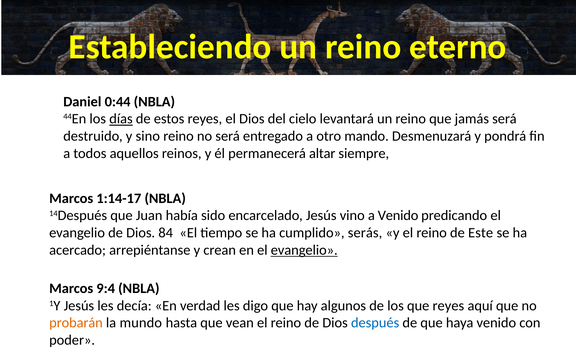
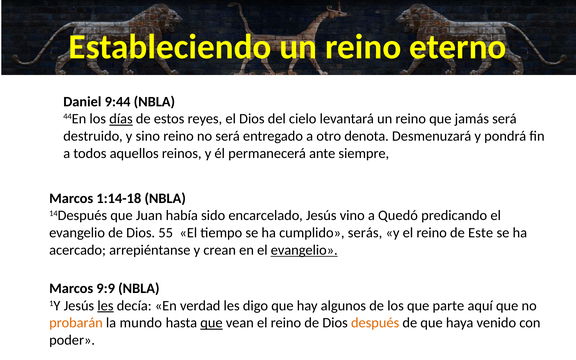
0:44: 0:44 -> 9:44 (118, 102)
mando: mando -> denota (367, 136)
altar: altar -> ante (322, 153)
1:14-17: 1:14-17 -> 1:14-18 (119, 198)
a Venido: Venido -> Quedó (398, 216)
84: 84 -> 55 (166, 233)
9:4: 9:4 -> 9:9 (106, 288)
les underline: none -> present (105, 306)
que reyes: reyes -> parte (448, 306)
que underline: none -> present (211, 323)
después colour: blue -> orange (375, 323)
